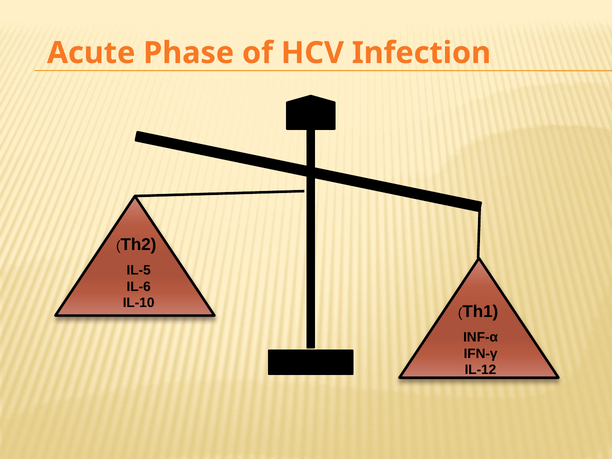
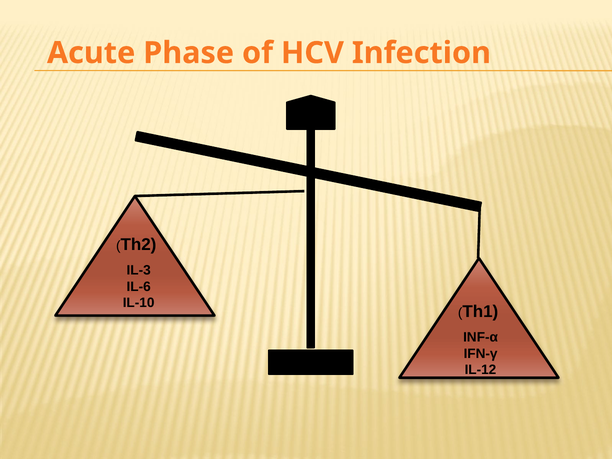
IL-5: IL-5 -> IL-3 (139, 270)
